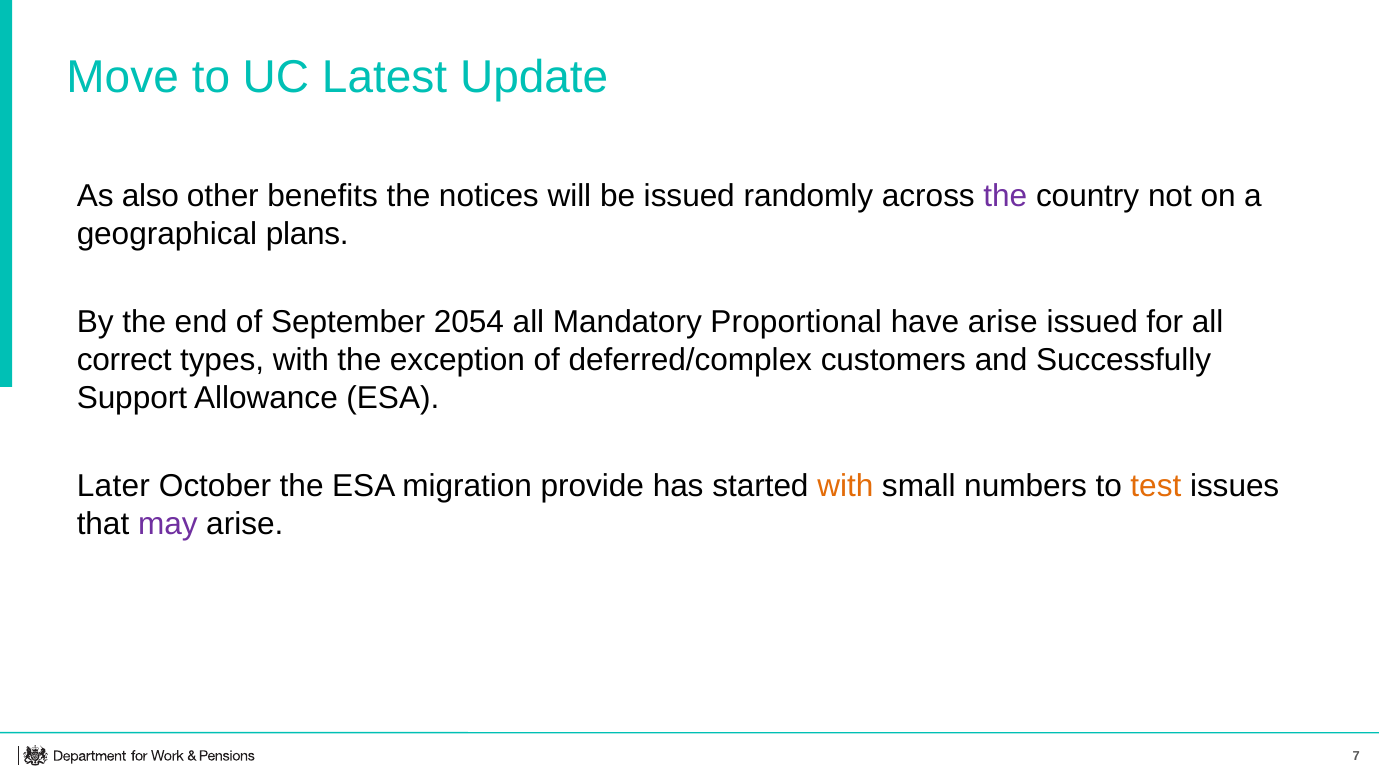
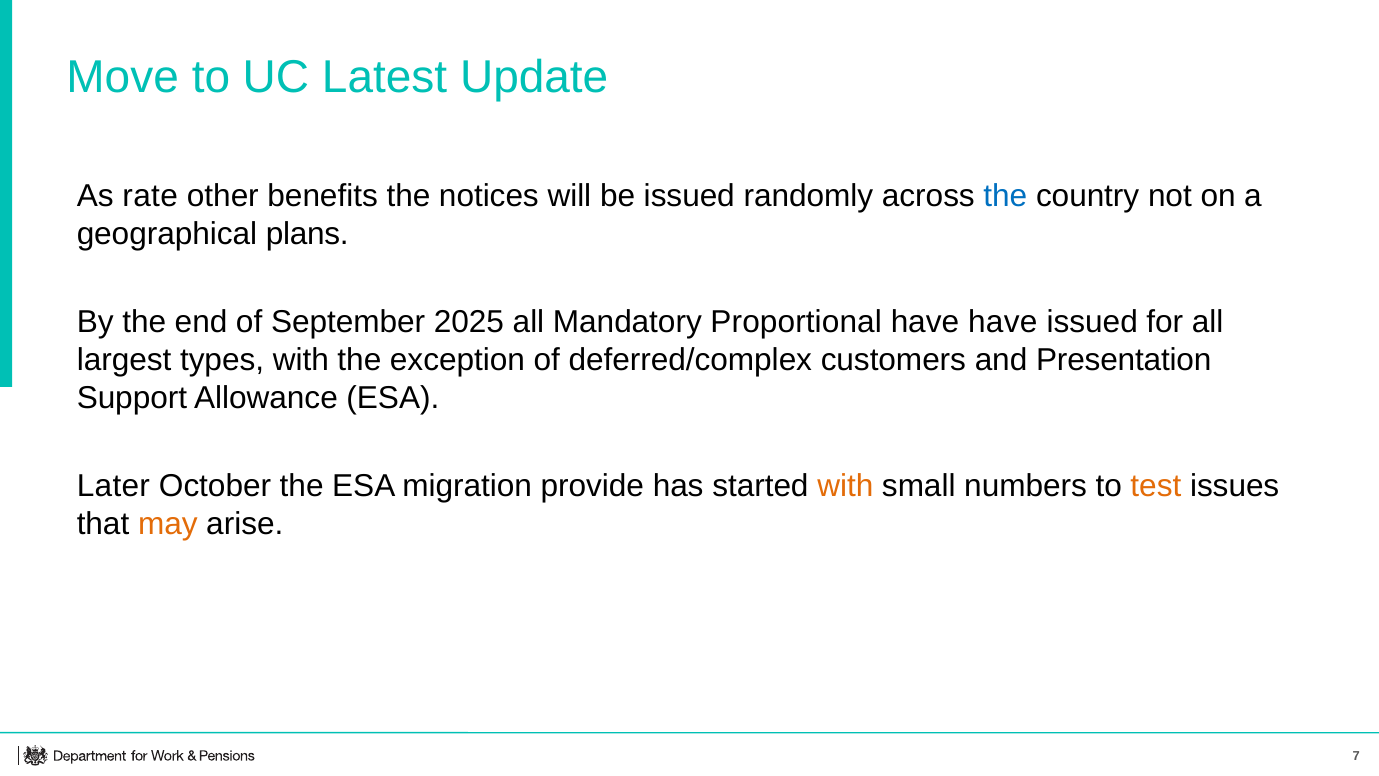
also: also -> rate (150, 196)
the colour: purple -> blue (1005, 196)
2054: 2054 -> 2025 (469, 322)
have arise: arise -> have (1003, 322)
correct: correct -> largest (124, 360)
Successfully: Successfully -> Presentation (1124, 360)
may colour: purple -> orange (168, 524)
